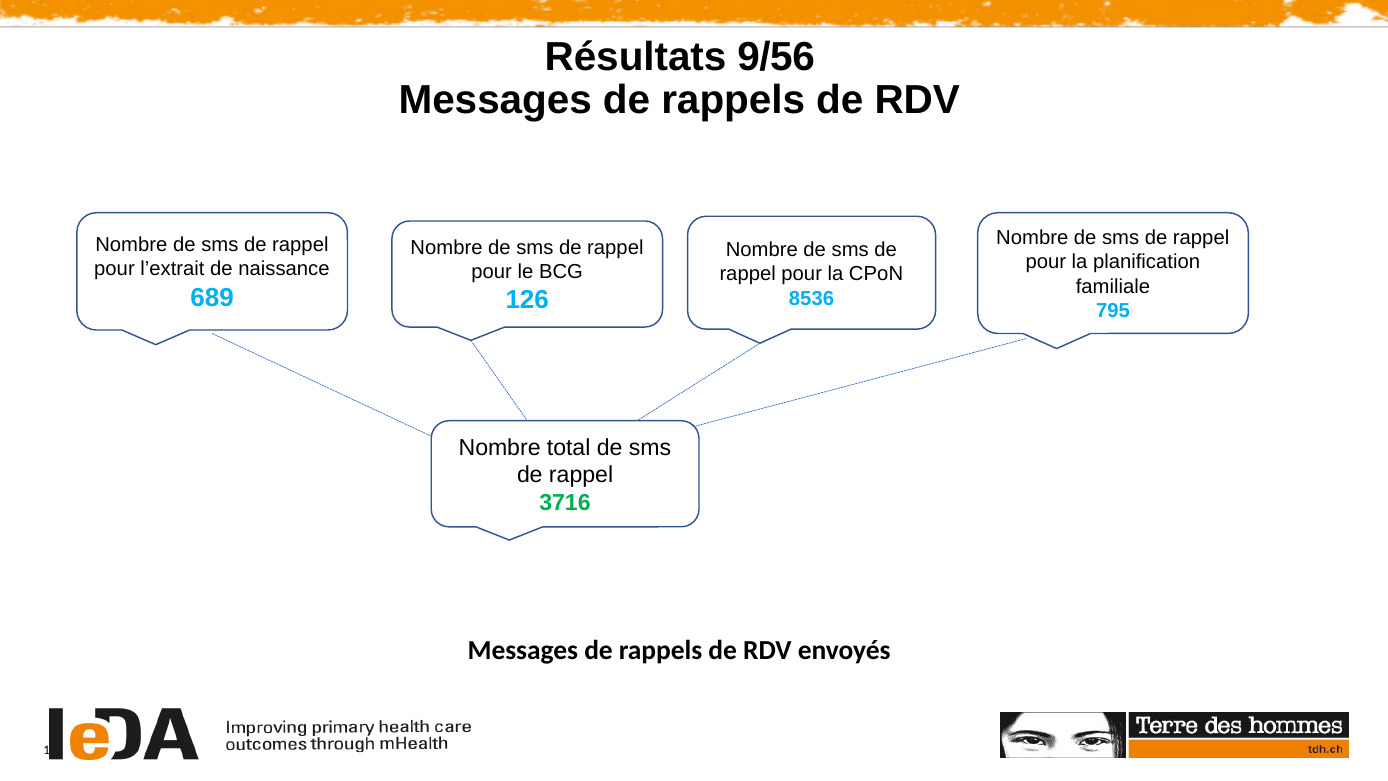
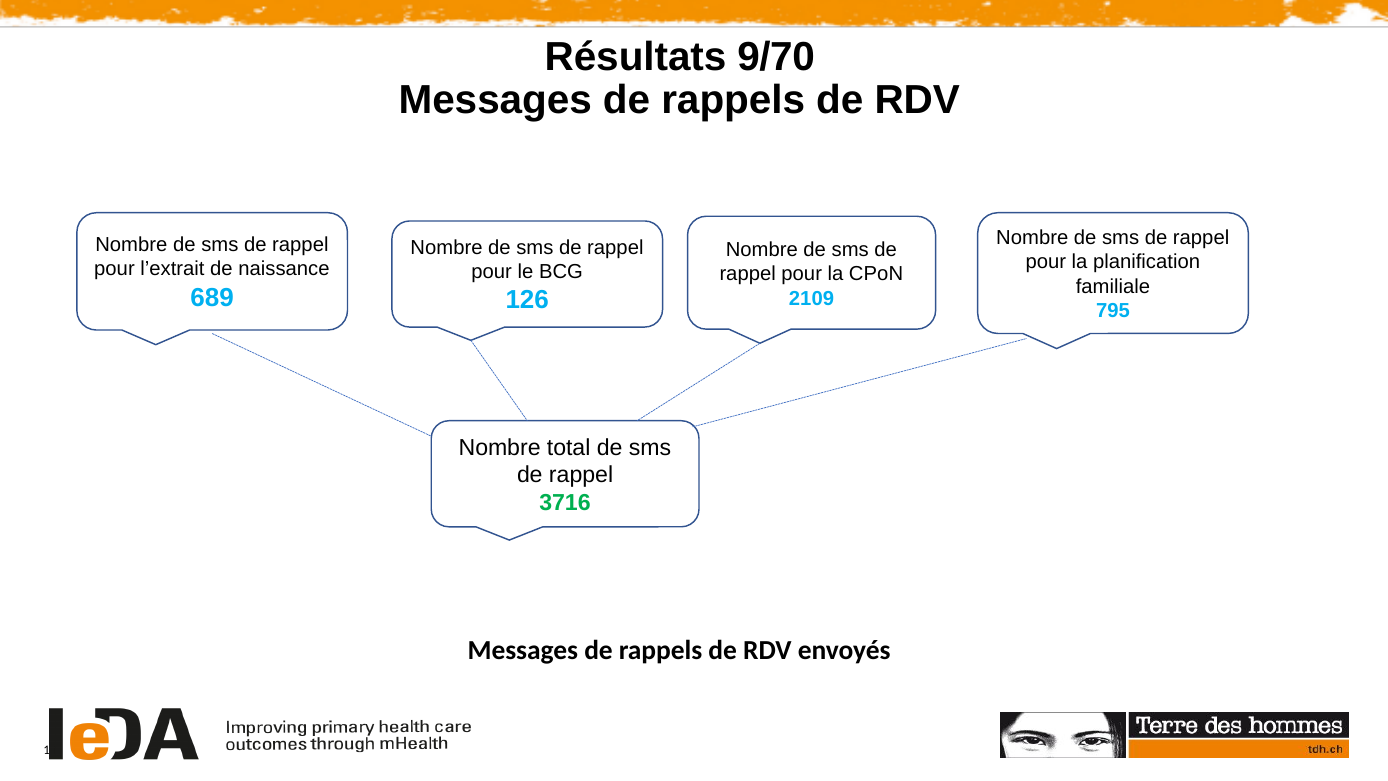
9/56: 9/56 -> 9/70 (776, 57)
8536: 8536 -> 2109 (812, 298)
